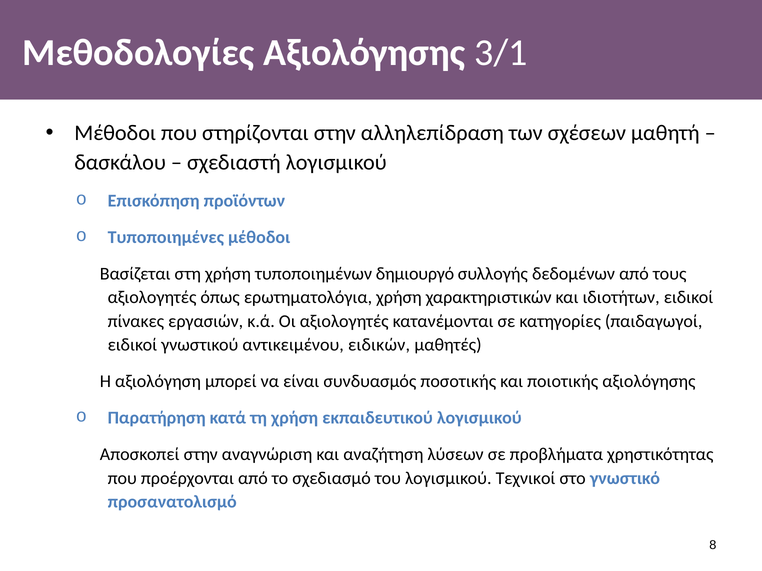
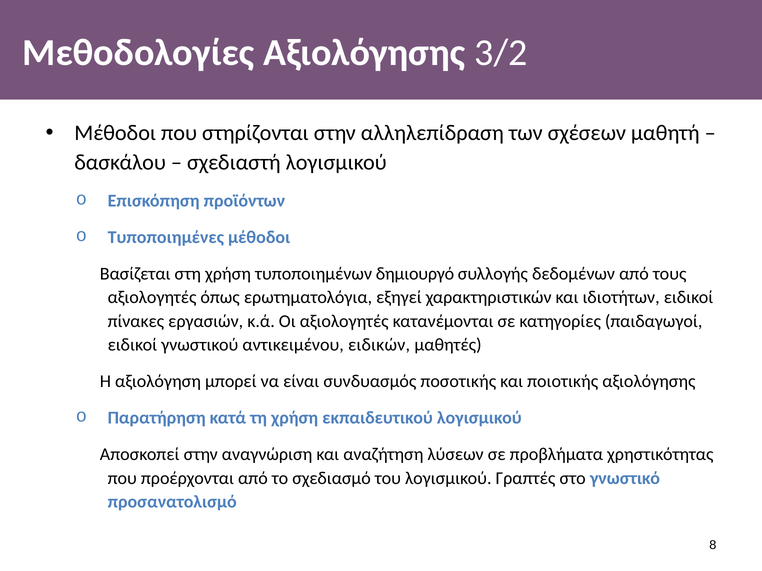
3/1: 3/1 -> 3/2 (501, 52)
ερωτηματολόγια χρήση: χρήση -> εξηγεί (399, 298)
Τεχνικοί: Τεχνικοί -> Γραπτές (525, 479)
